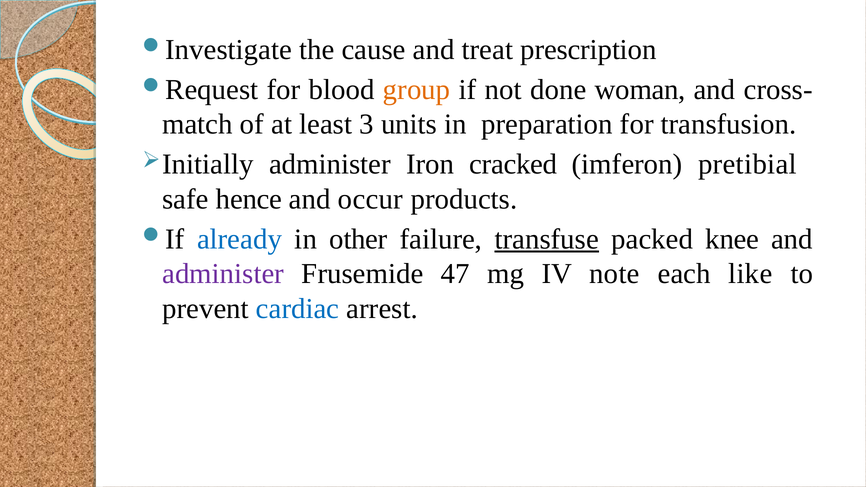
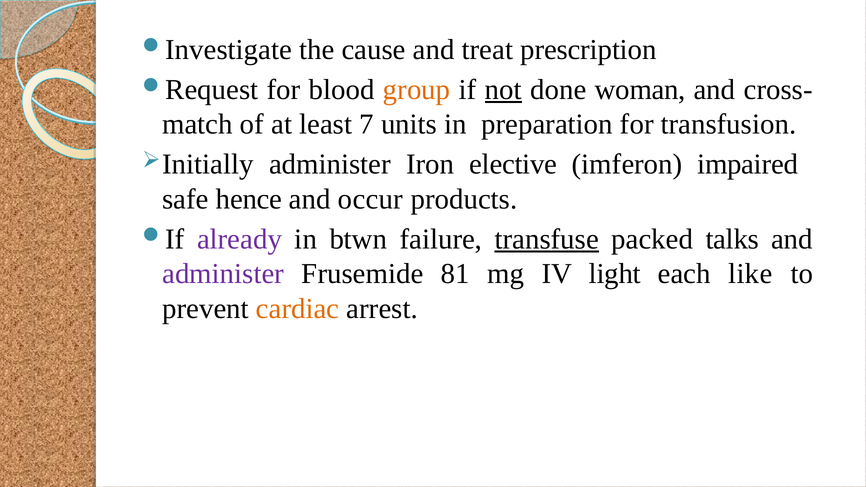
not underline: none -> present (503, 90)
3: 3 -> 7 (367, 124)
cracked: cracked -> elective (513, 164)
pretibial: pretibial -> impaired (748, 164)
already colour: blue -> purple (239, 239)
other: other -> btwn (358, 239)
knee: knee -> talks (732, 239)
47: 47 -> 81 (455, 274)
note: note -> light (615, 274)
cardiac colour: blue -> orange (298, 309)
